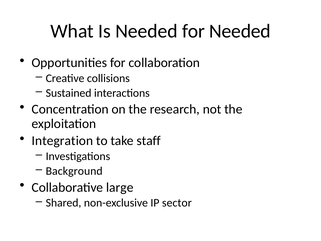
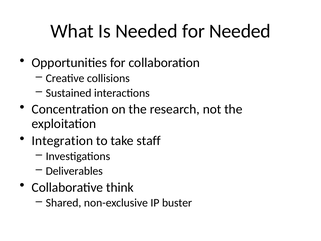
Background: Background -> Deliverables (74, 171)
large: large -> think (120, 187)
sector: sector -> buster (177, 203)
